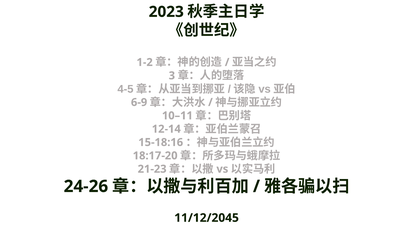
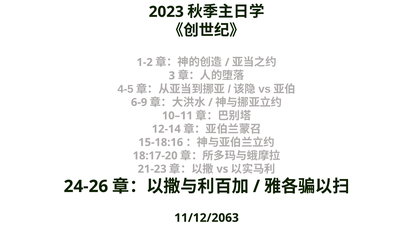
11/12/2045: 11/12/2045 -> 11/12/2063 (207, 217)
